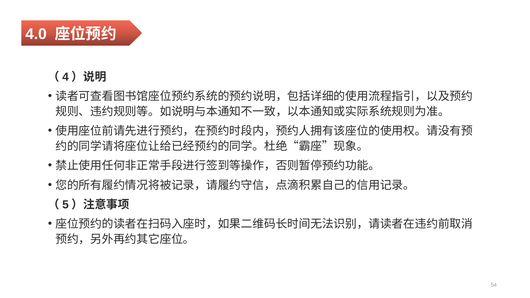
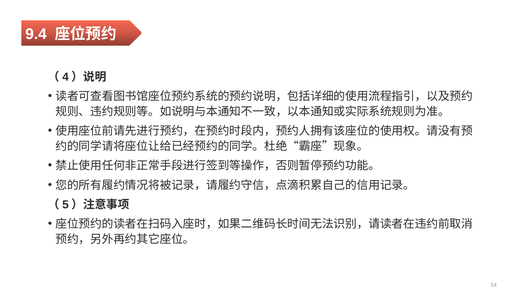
4.0: 4.0 -> 9.4 (36, 34)
